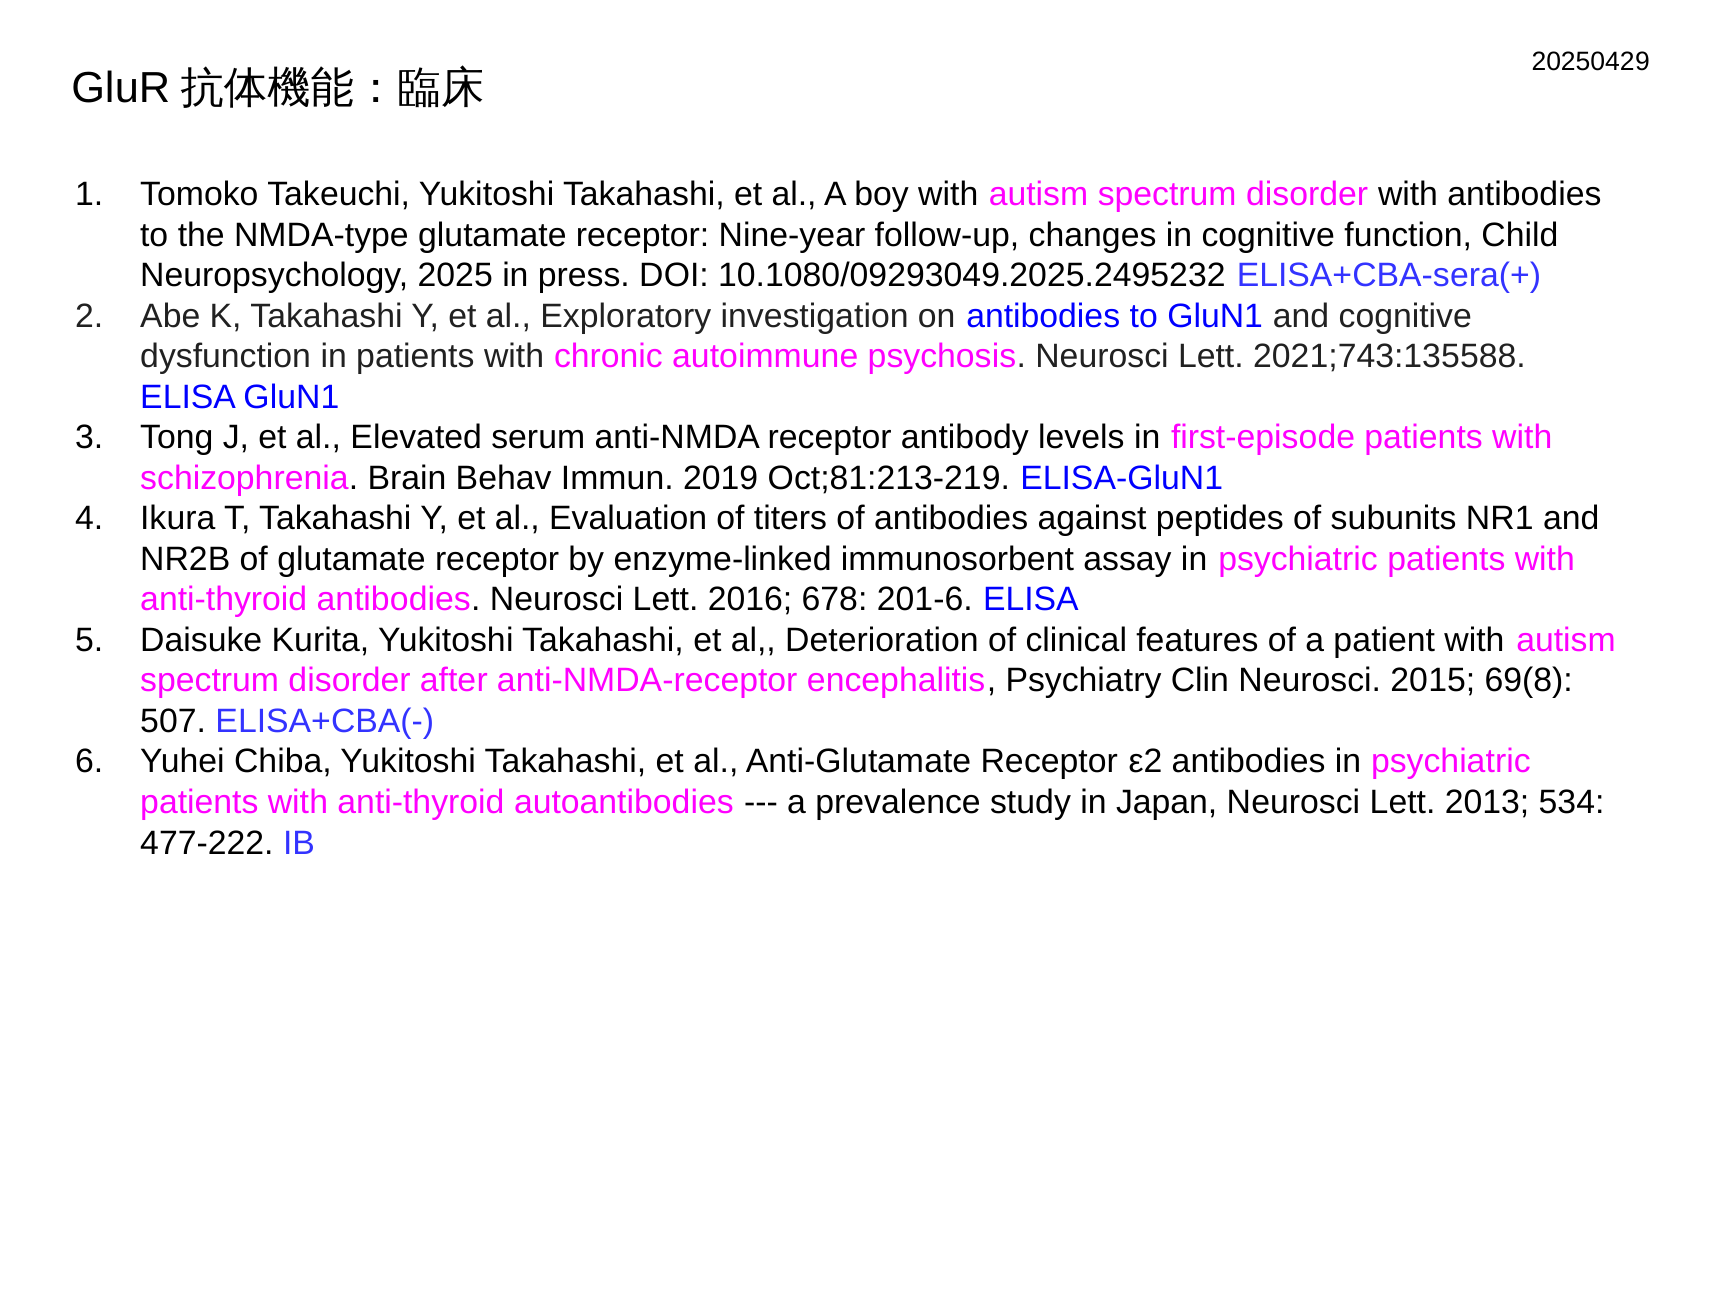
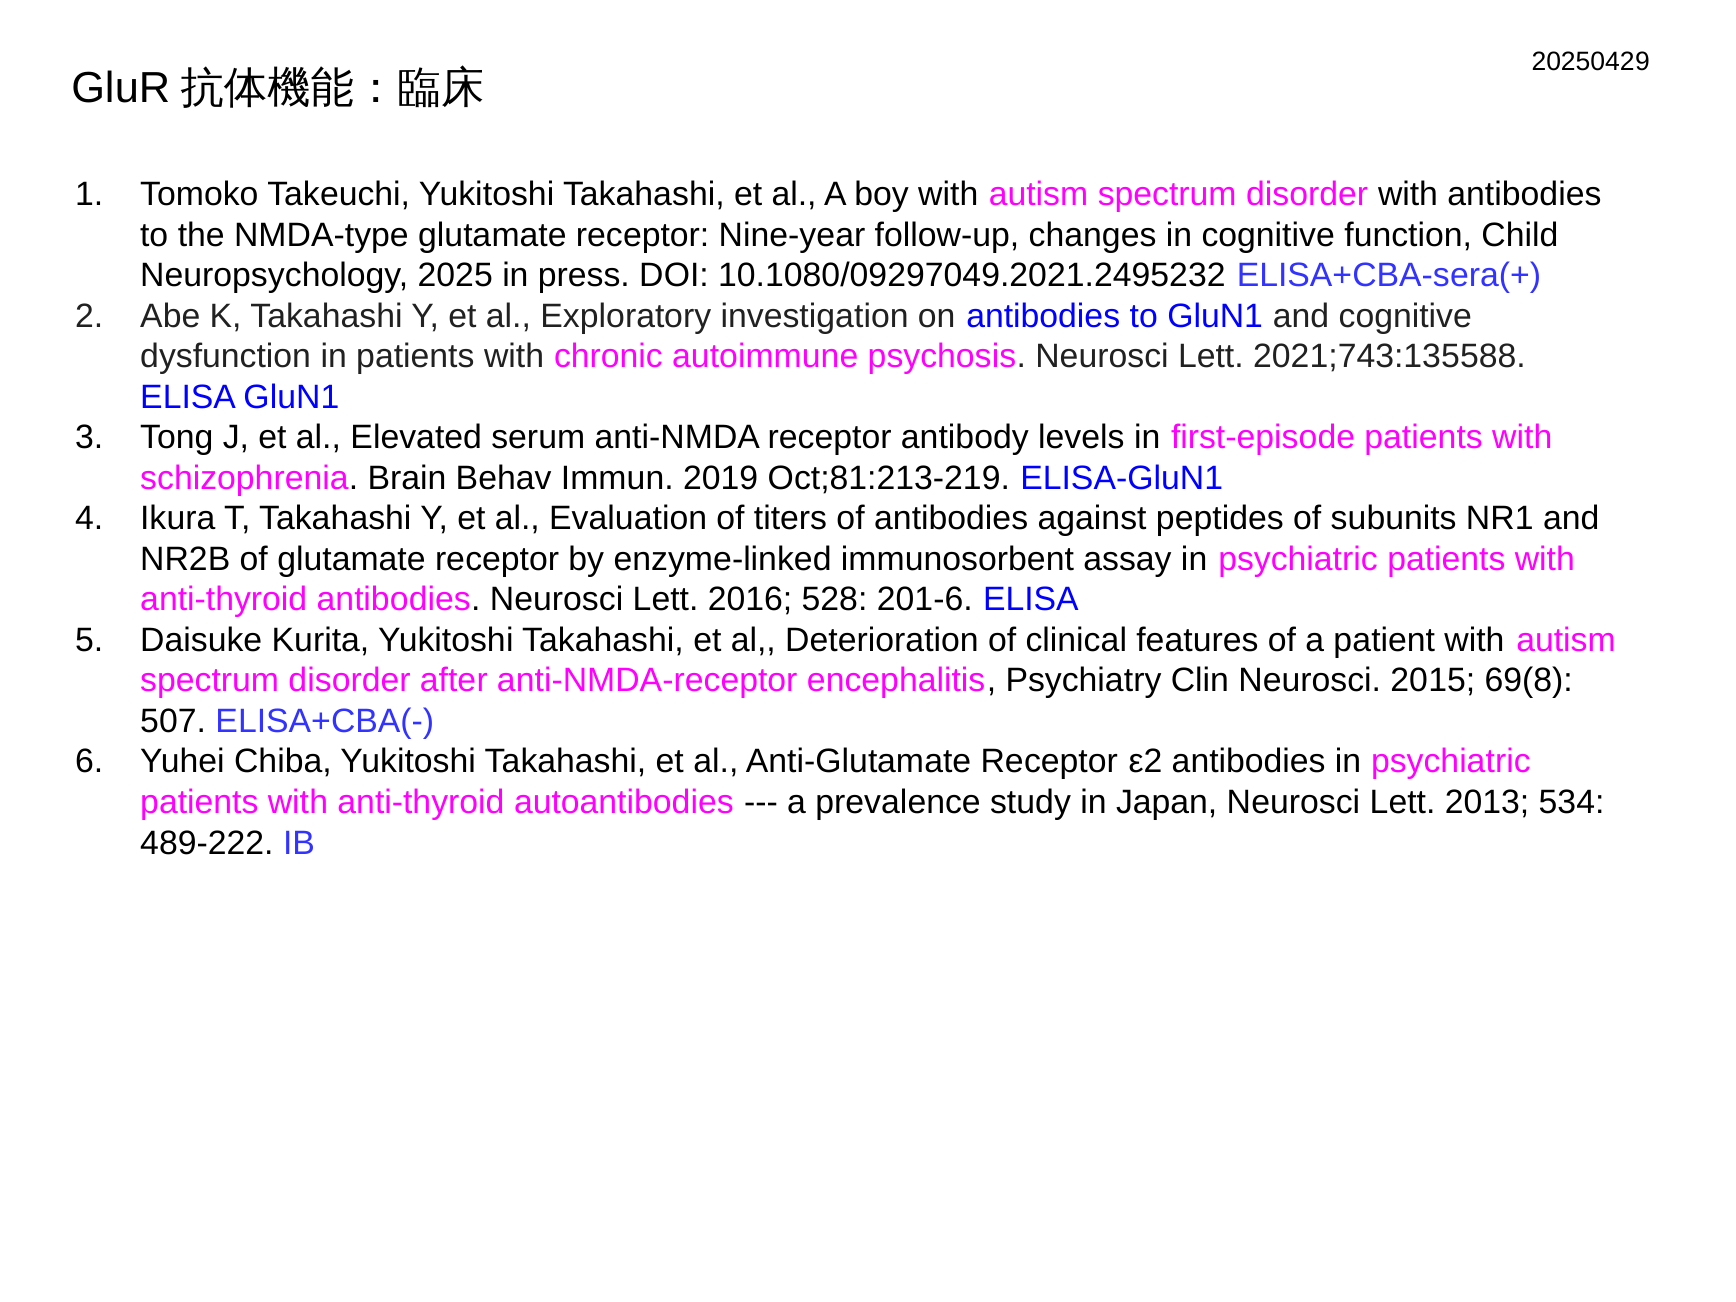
10.1080/09293049.2025.2495232: 10.1080/09293049.2025.2495232 -> 10.1080/09297049.2021.2495232 (972, 276)
678: 678 -> 528 (835, 600)
477-222: 477-222 -> 489-222 (207, 843)
